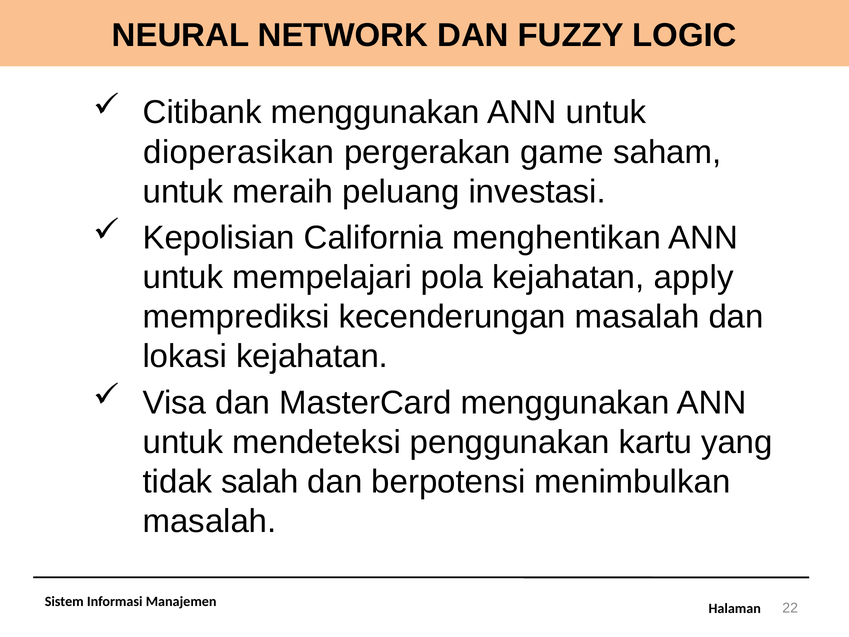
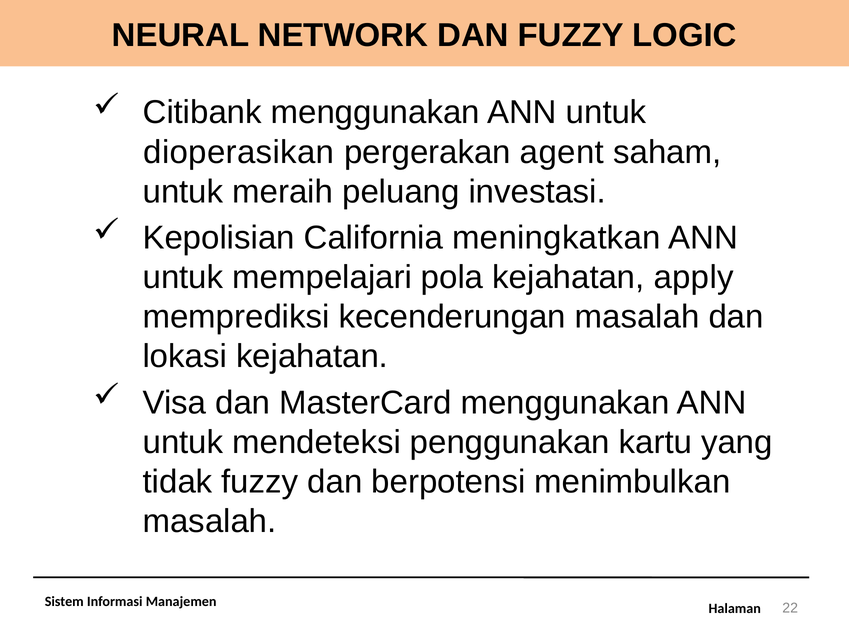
game: game -> agent (562, 152)
menghentikan: menghentikan -> meningkatkan (556, 238)
tidak salah: salah -> fuzzy (260, 482)
